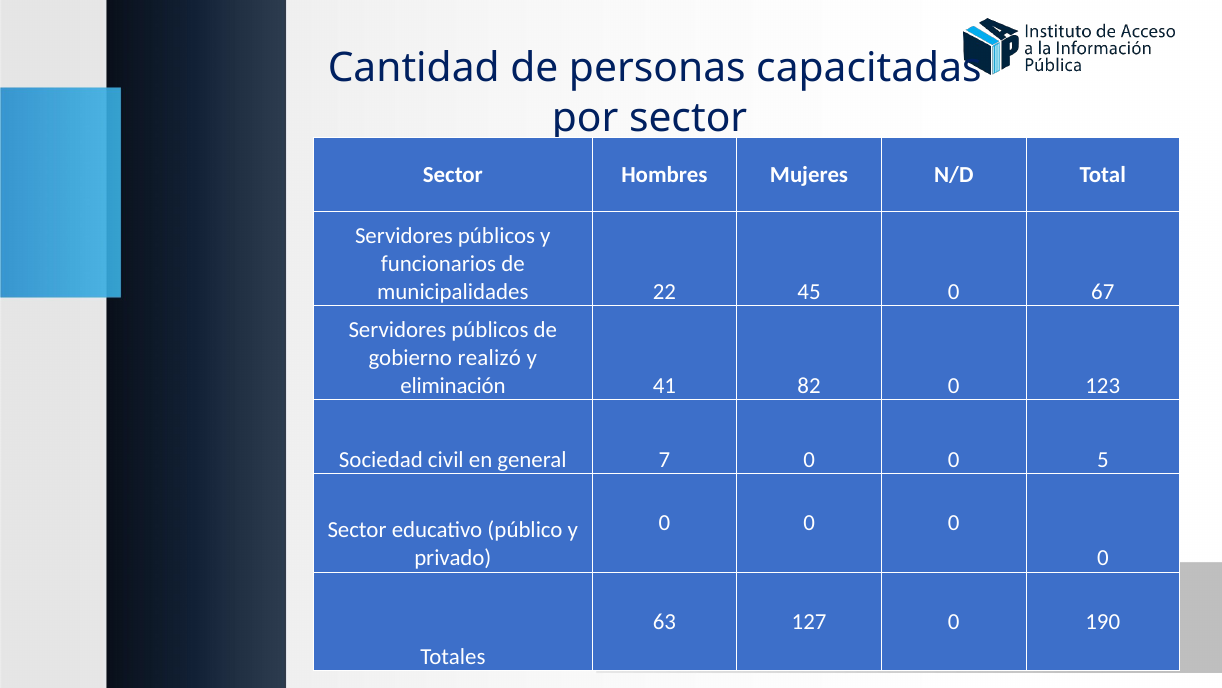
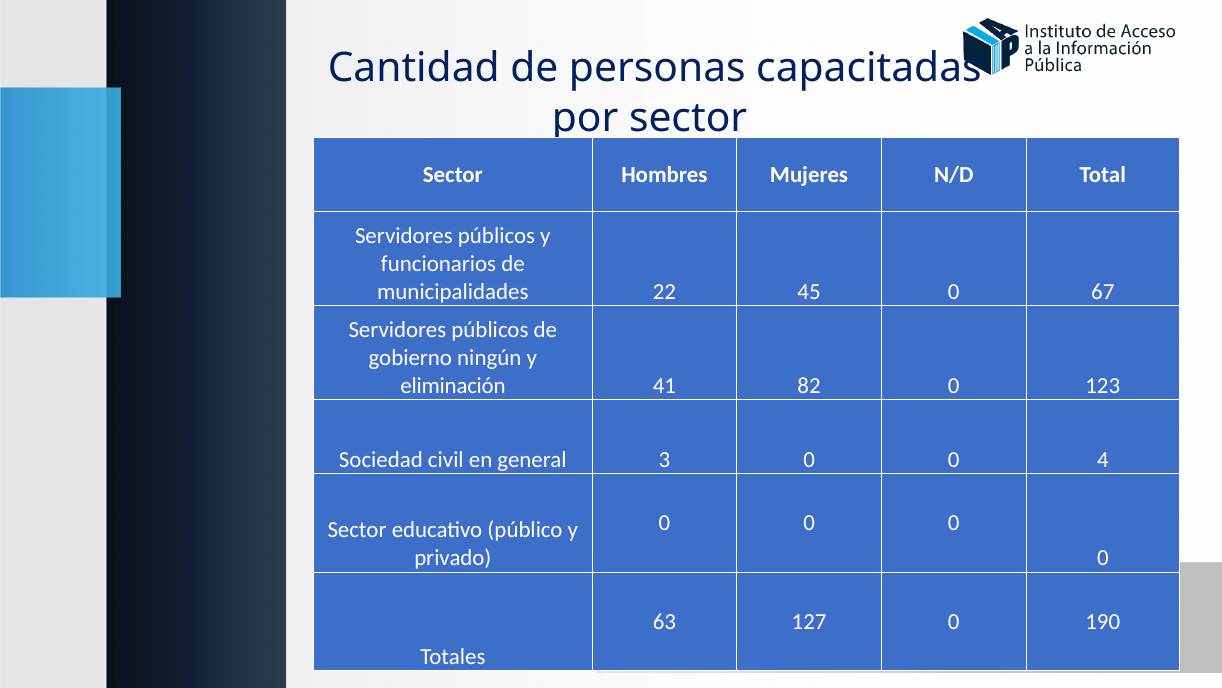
realizó: realizó -> ningún (489, 357)
7: 7 -> 3 (664, 459)
5: 5 -> 4 (1103, 459)
